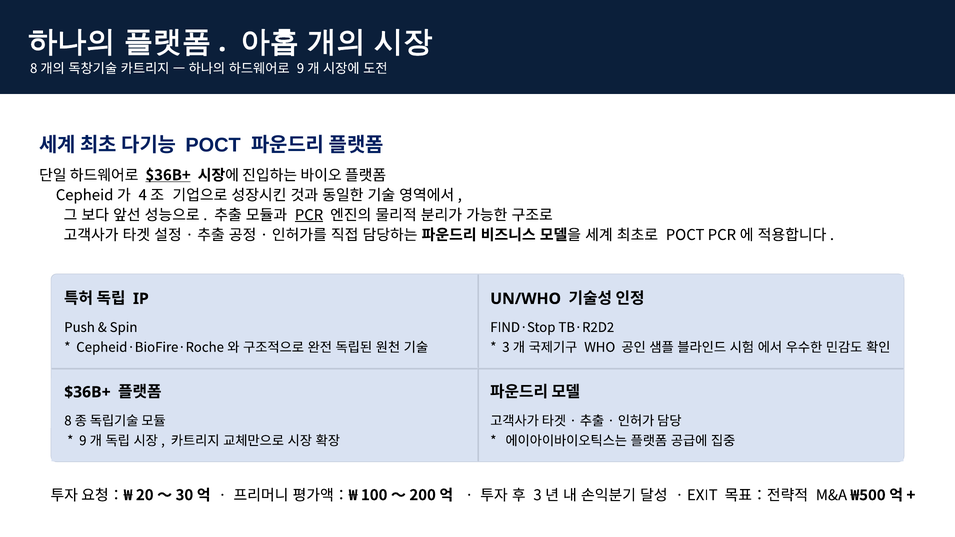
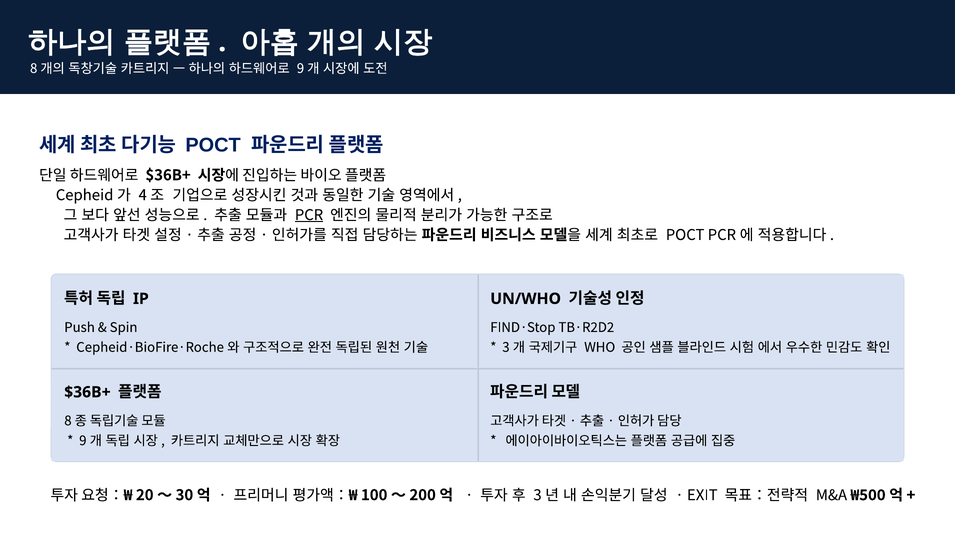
$36B+ underline: present -> none (168, 175)
